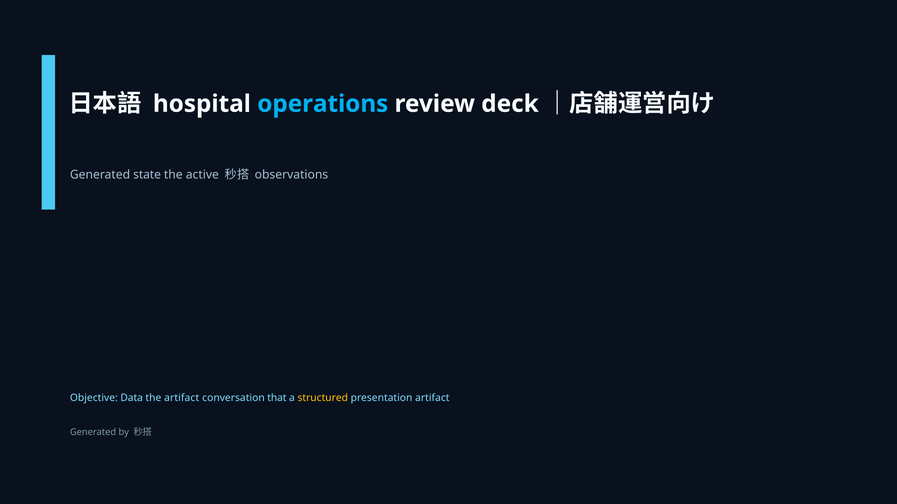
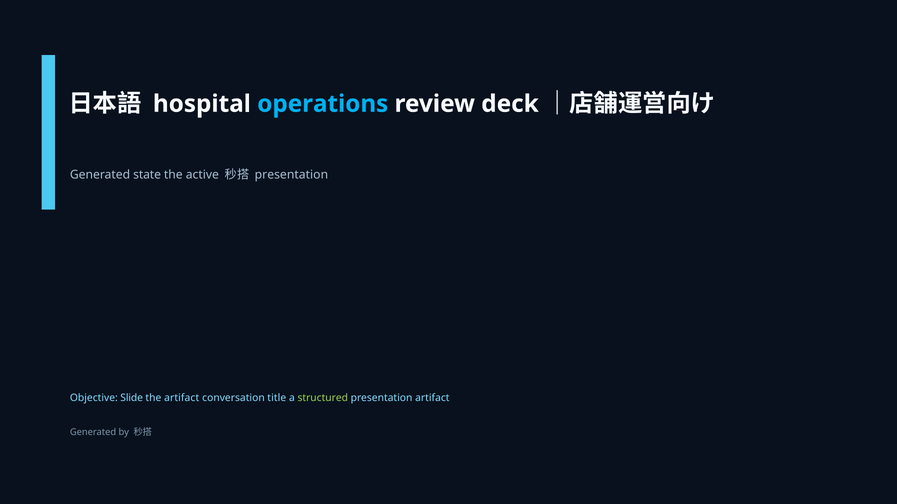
observations: observations -> presentation (291, 175)
Data: Data -> Slide (132, 398)
that: that -> title (277, 398)
structured colour: yellow -> light green (323, 398)
